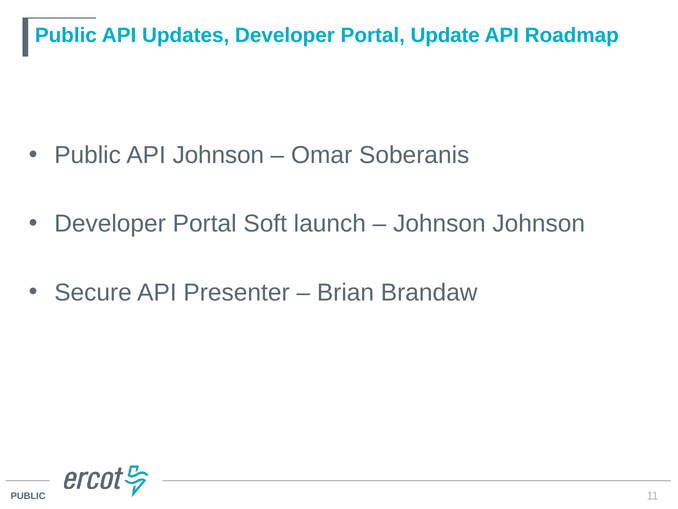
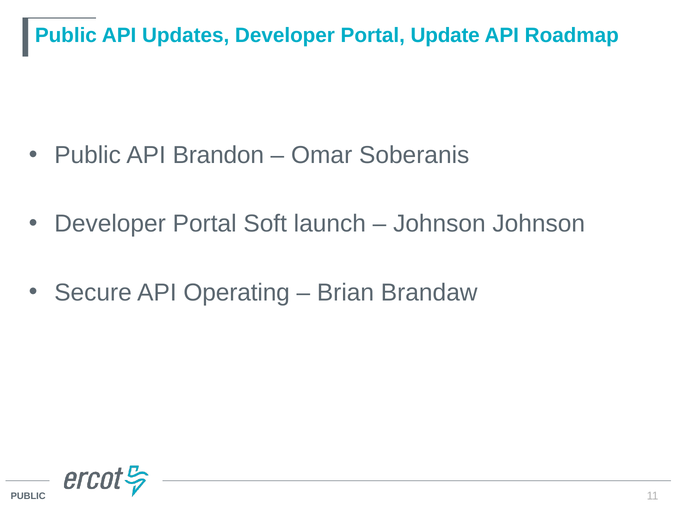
API Johnson: Johnson -> Brandon (218, 155)
Presenter: Presenter -> Operating (237, 292)
